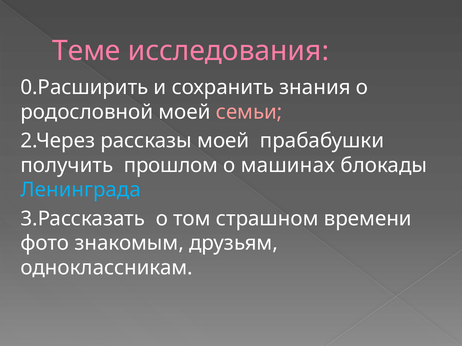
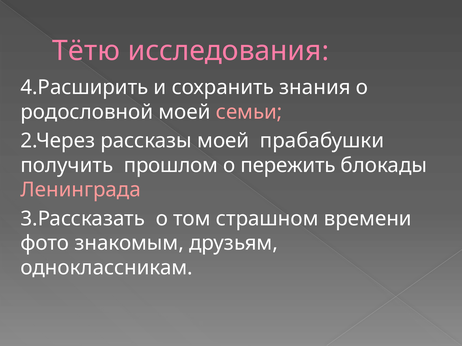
Теме: Теме -> Тётю (86, 51)
0.Расширить: 0.Расширить -> 4.Расширить (84, 87)
машинах: машинах -> пережить (288, 166)
Ленинграда colour: light blue -> pink (81, 190)
